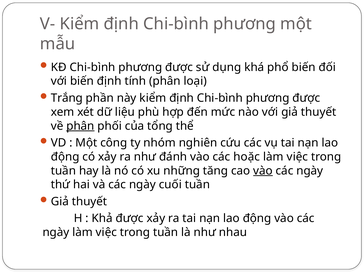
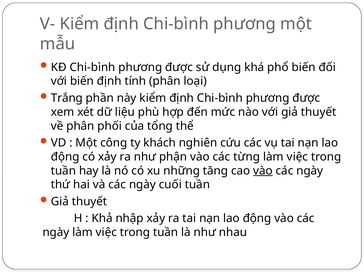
phân underline: present -> none (80, 126)
nhóm: nhóm -> khách (160, 143)
đánh: đánh -> phận (173, 157)
hoặc: hoặc -> từng (247, 157)
Khả được: được -> nhập (130, 218)
